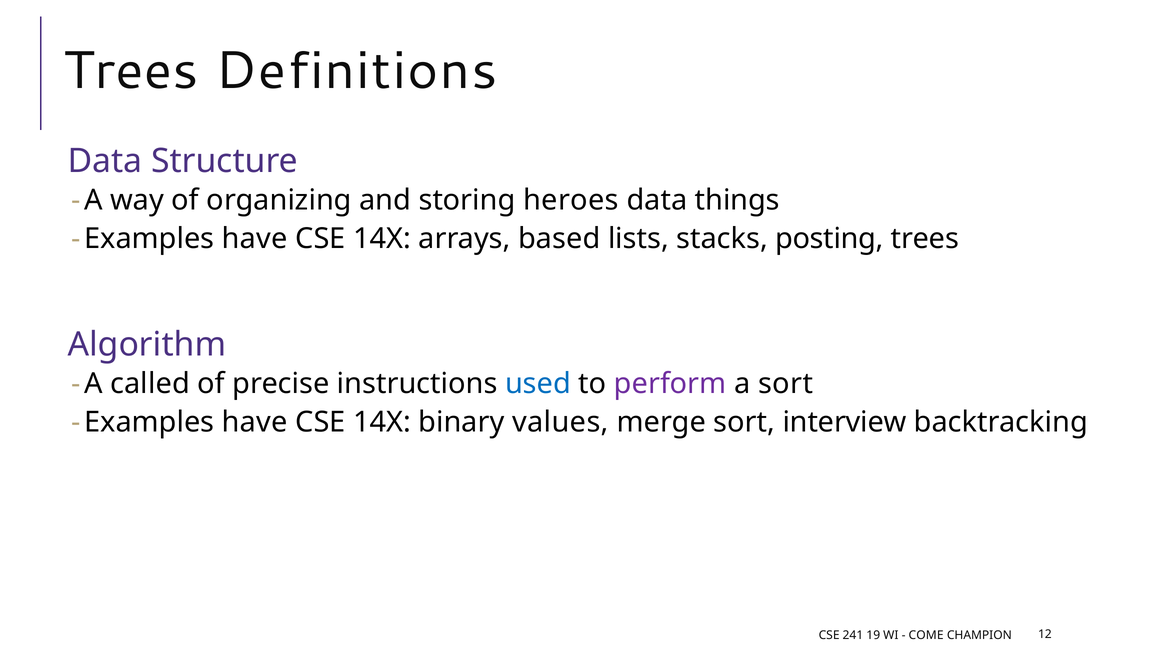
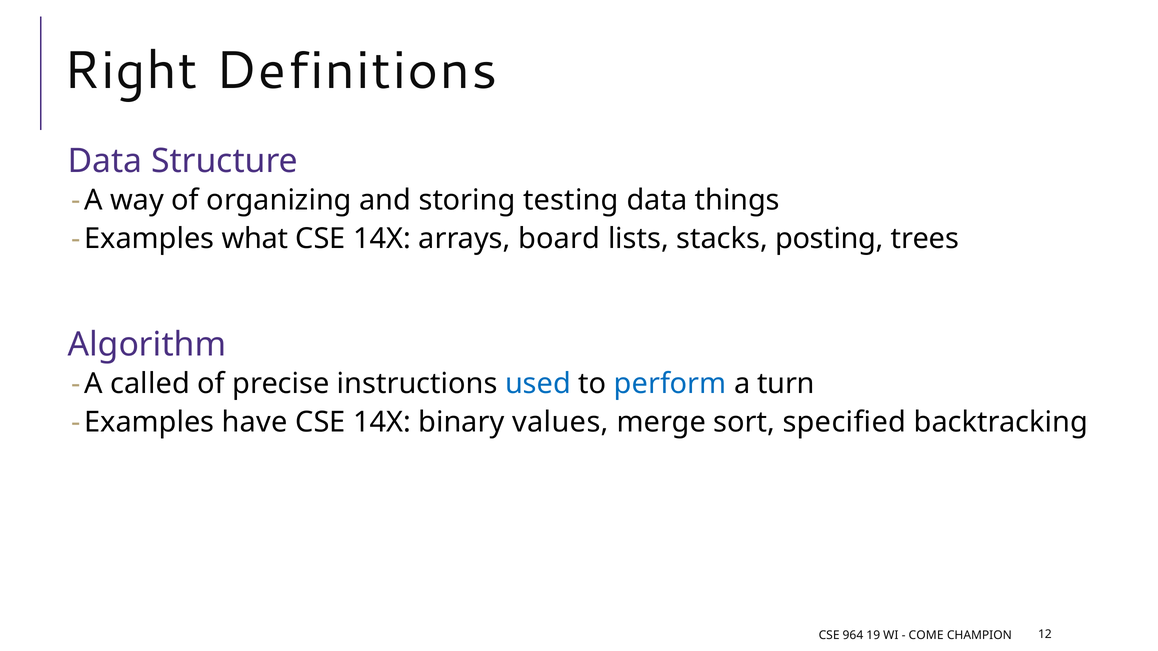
Trees: Trees -> Right (131, 71)
heroes: heroes -> testing (571, 200)
have: have -> what (255, 239)
based: based -> board (559, 239)
perform colour: purple -> blue (670, 384)
a sort: sort -> turn (786, 384)
interview: interview -> specified (844, 422)
241: 241 -> 964 (853, 635)
